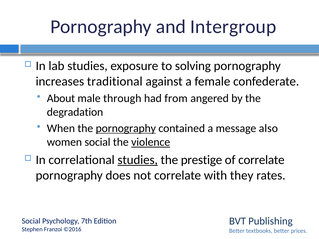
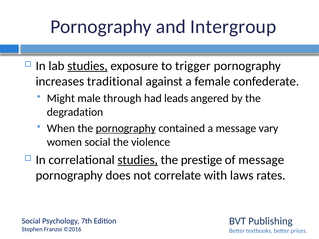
studies underline: none -> present (87, 66)
solving: solving -> trigger (193, 66)
About: About -> Might (61, 98)
from: from -> leads (176, 98)
also: also -> vary (268, 128)
violence underline: present -> none (151, 142)
of correlate: correlate -> message (261, 160)
they: they -> laws (242, 176)
